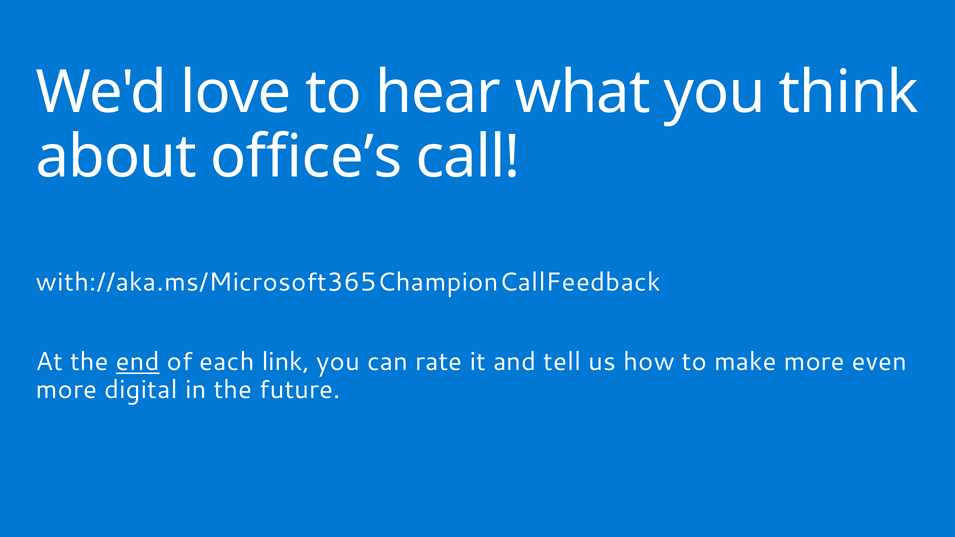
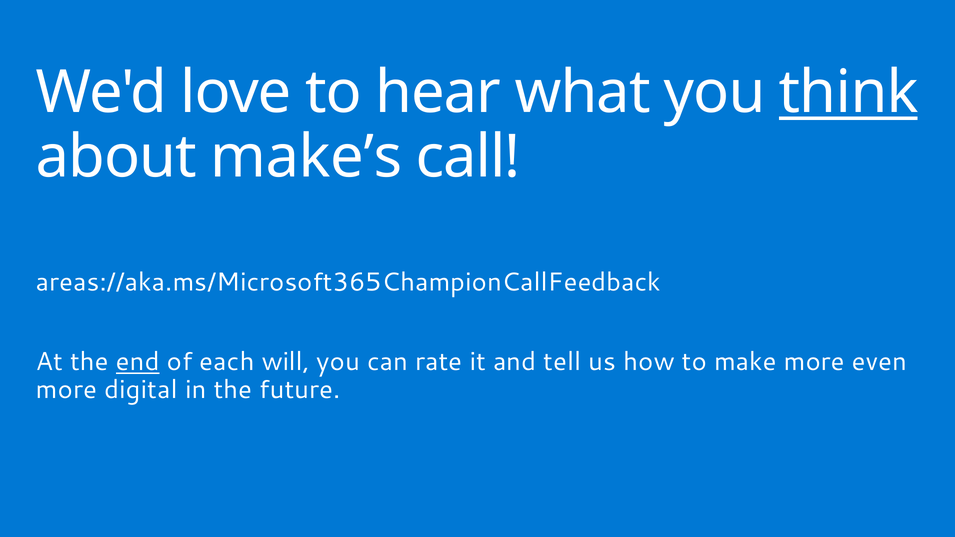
think underline: none -> present (849, 93)
office’s: office’s -> make’s (306, 157)
with://aka.ms/Microsoft365ChampionCallFeedback: with://aka.ms/Microsoft365ChampionCallFeedback -> areas://aka.ms/Microsoft365ChampionCallFeedback (348, 282)
link: link -> will (286, 362)
